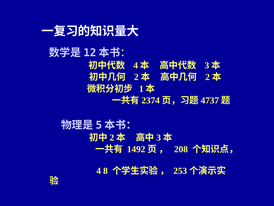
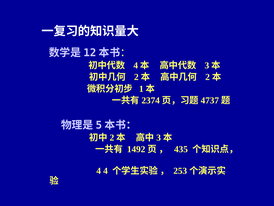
208: 208 -> 435 (181, 149)
4 8: 8 -> 4 (106, 171)
